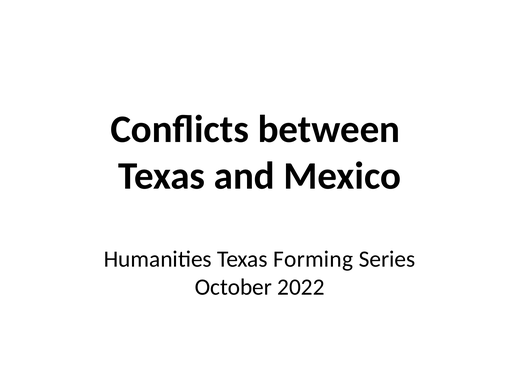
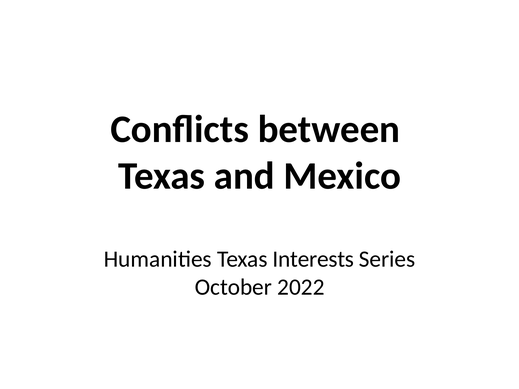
Forming: Forming -> Interests (313, 259)
